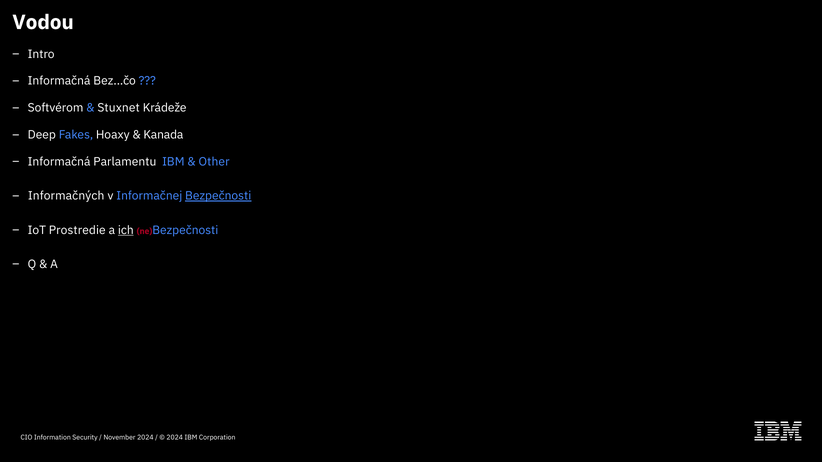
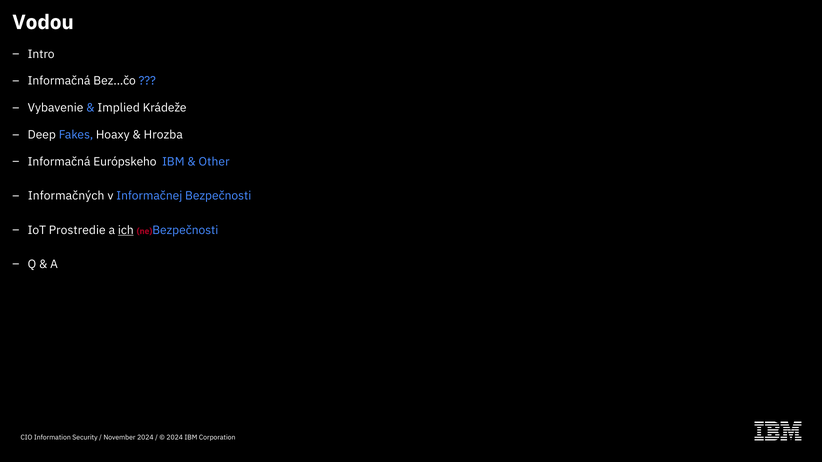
Softvérom: Softvérom -> Vybavenie (56, 108)
Stuxnet: Stuxnet -> Implied (119, 108)
Kanada: Kanada -> Hrozba (163, 135)
Parlamentu: Parlamentu -> Európskeho (125, 162)
Bezpečnosti underline: present -> none (218, 196)
